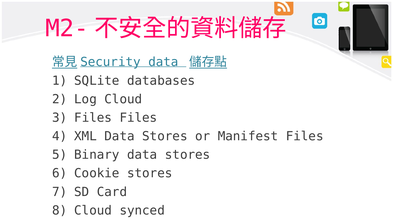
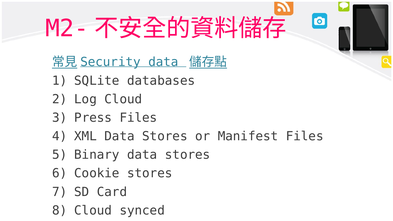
Files: Files -> Press (93, 118)
